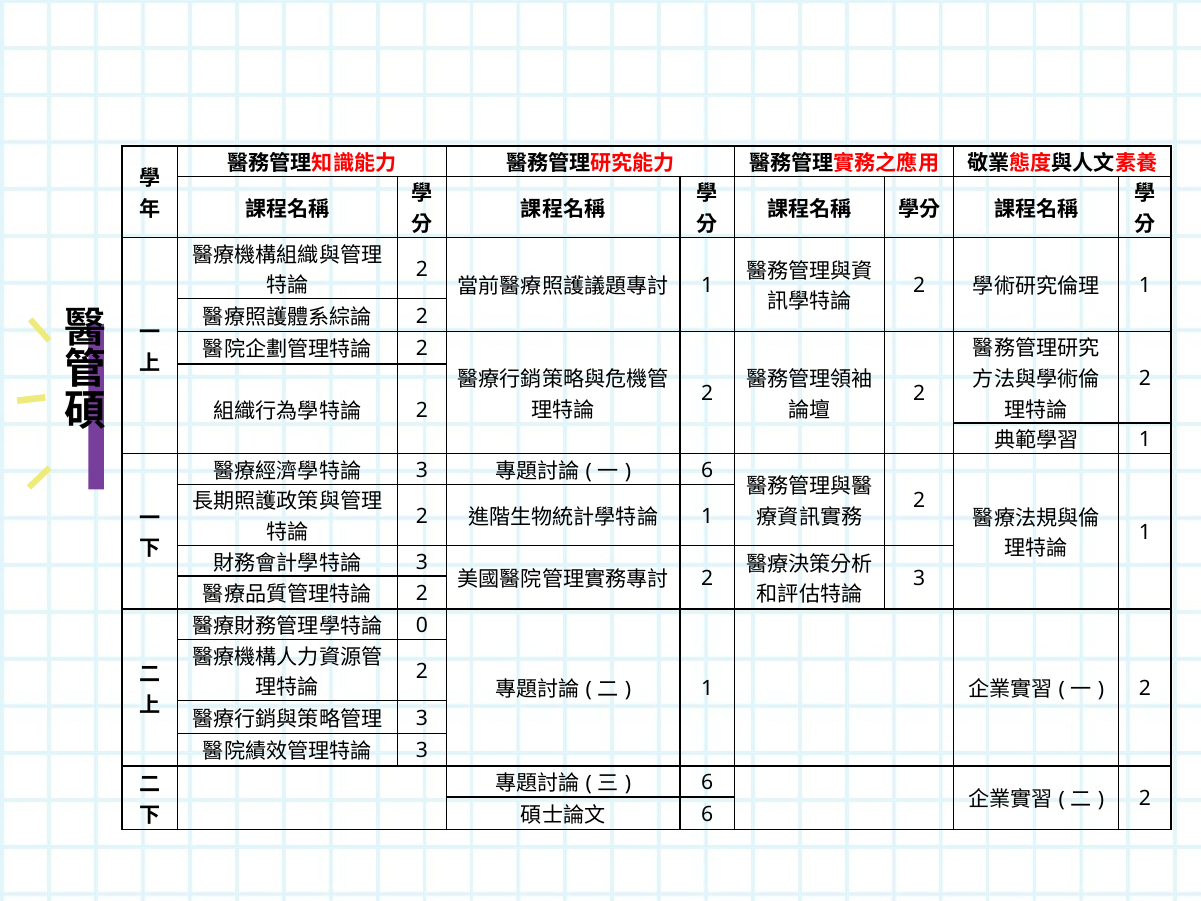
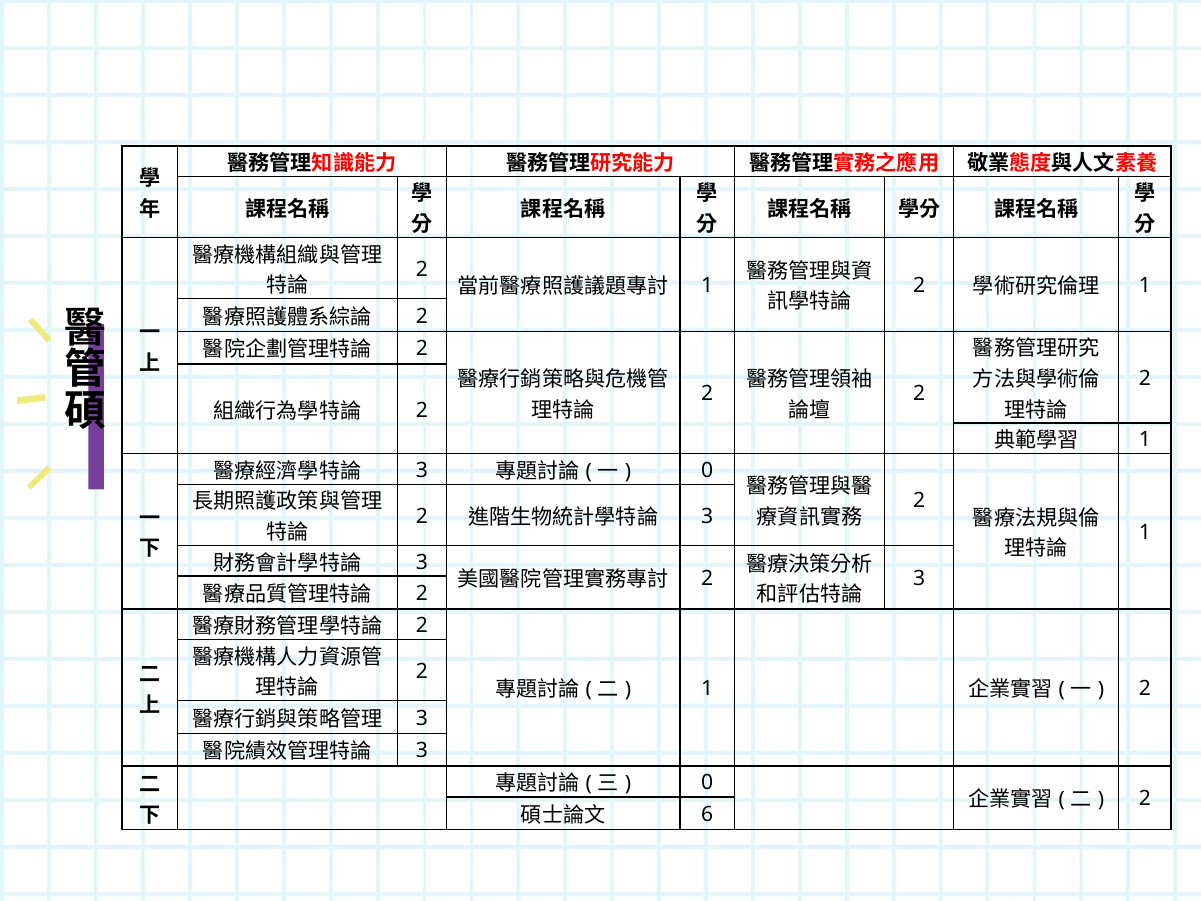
6: 6 -> 0 (707, 470)
1: 1 -> 3 (707, 516)
0: 0 -> 2 (422, 625)
6: 6 -> 0 (707, 782)
